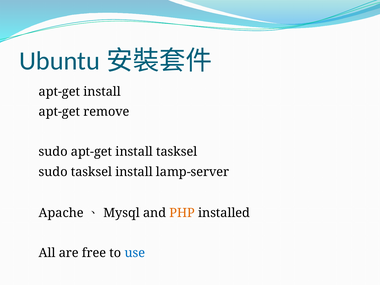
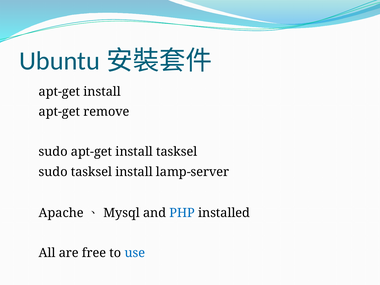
PHP colour: orange -> blue (182, 213)
